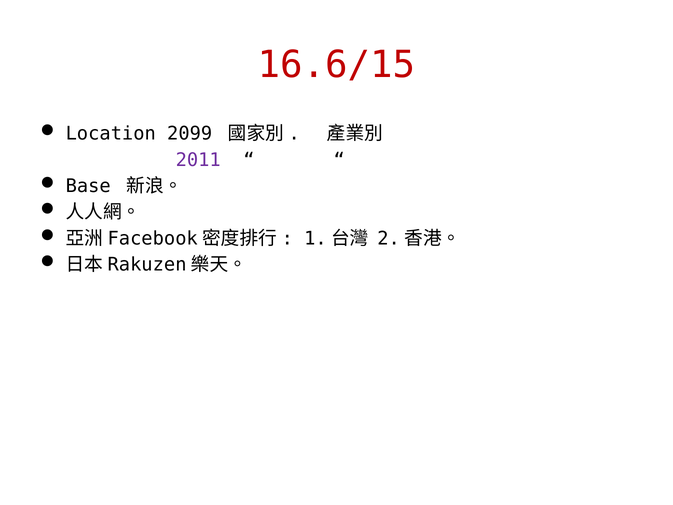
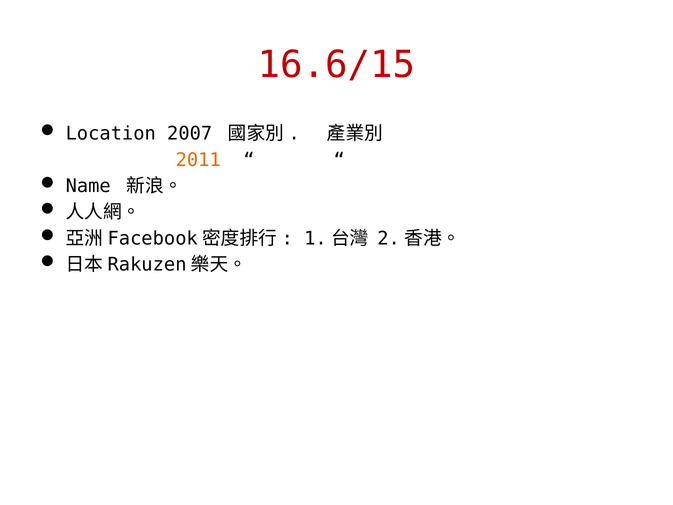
2099: 2099 -> 2007 (190, 134)
2011 colour: purple -> orange (198, 160)
Base: Base -> Name (88, 186)
